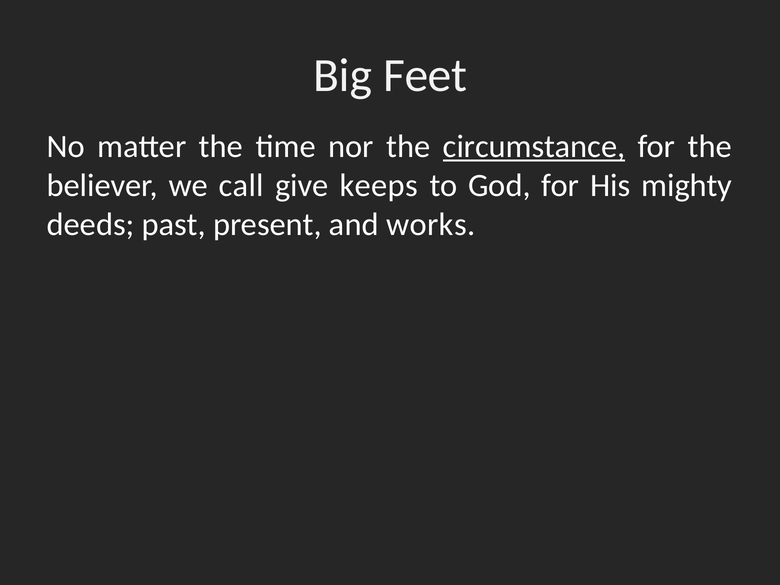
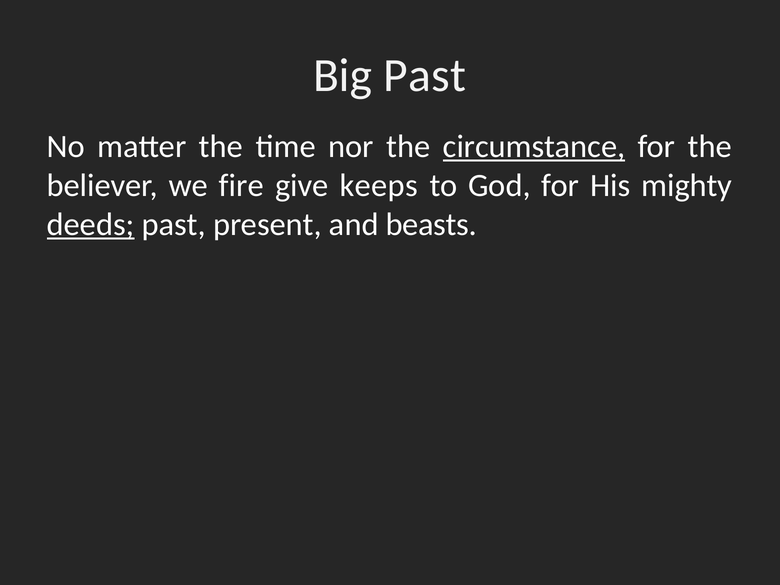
Big Feet: Feet -> Past (425, 76)
call: call -> fire (241, 186)
deeds underline: none -> present (91, 225)
works: works -> beasts (431, 225)
